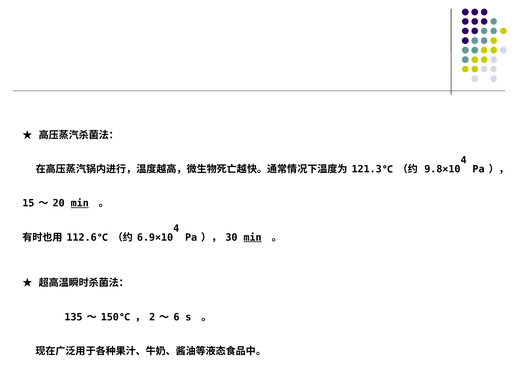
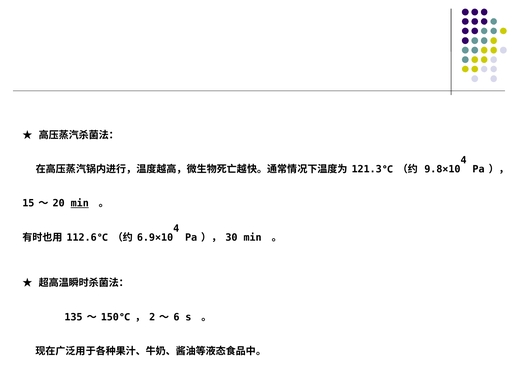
min underline: present -> none (253, 237)
